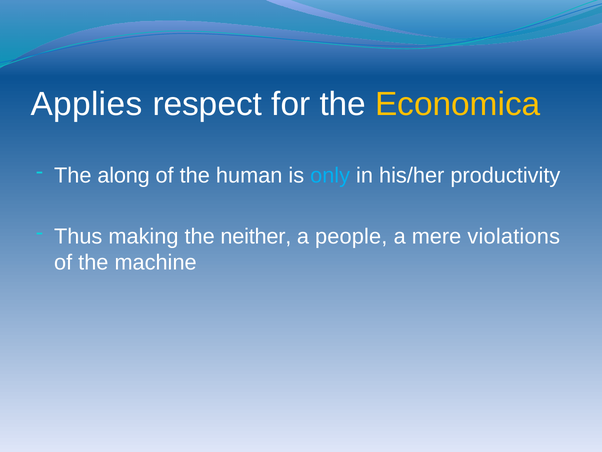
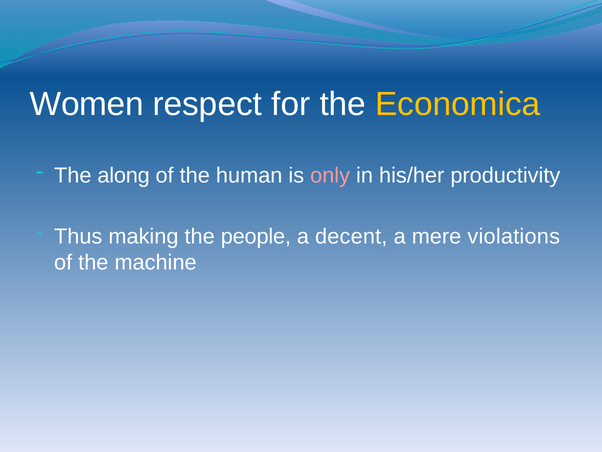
Applies: Applies -> Women (87, 104)
only colour: light blue -> pink (330, 175)
neither: neither -> people (256, 236)
people: people -> decent (351, 236)
